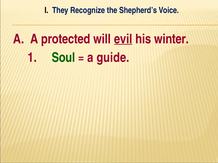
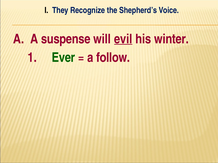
protected: protected -> suspense (66, 39)
Soul: Soul -> Ever (63, 58)
guide: guide -> follow (113, 58)
